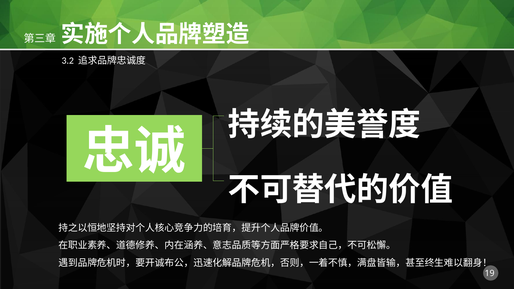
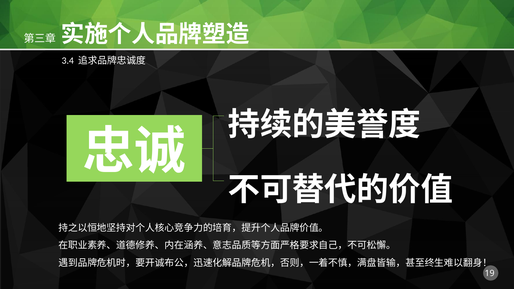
3.2: 3.2 -> 3.4 (68, 61)
